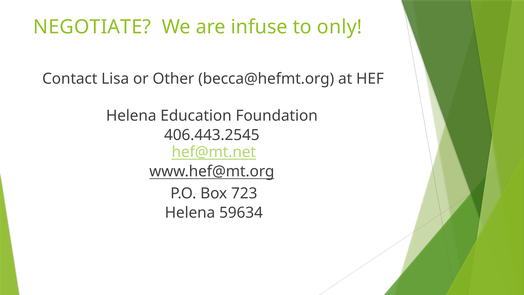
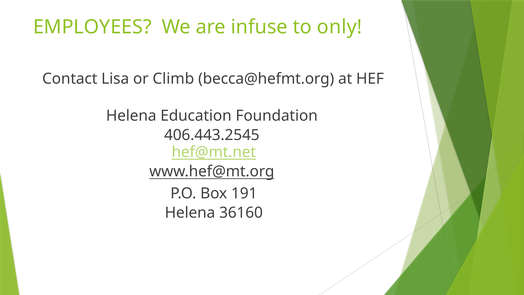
NEGOTIATE: NEGOTIATE -> EMPLOYEES (92, 27)
Other: Other -> Climb (173, 79)
723: 723 -> 191 (244, 193)
59634: 59634 -> 36160 (241, 213)
